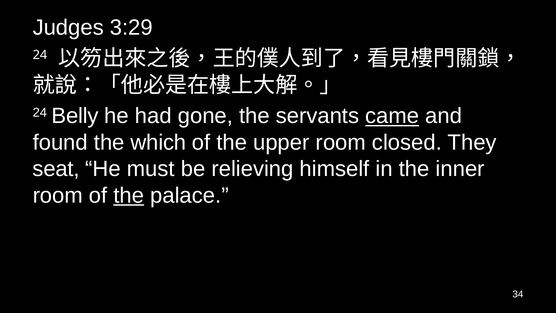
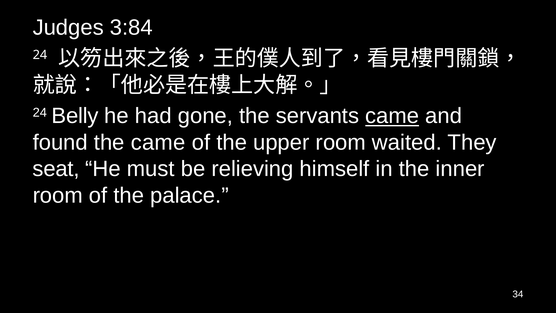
3:29: 3:29 -> 3:84 (131, 28)
the which: which -> came (158, 142)
closed: closed -> waited (407, 142)
the underline: present -> none (129, 195)
